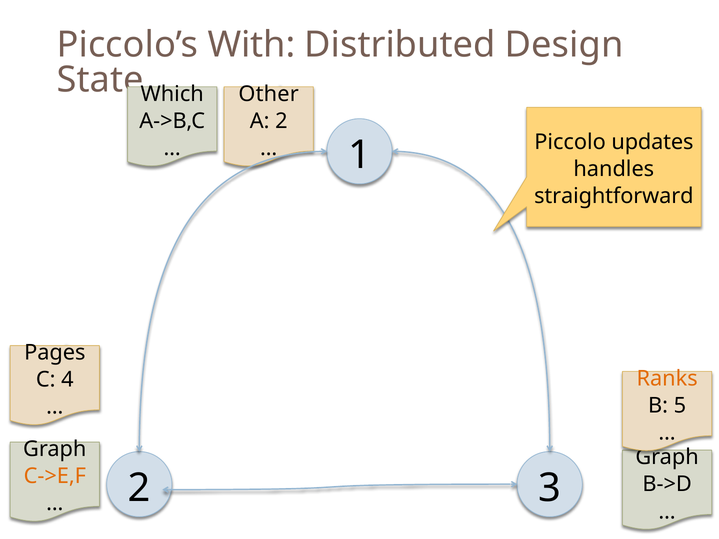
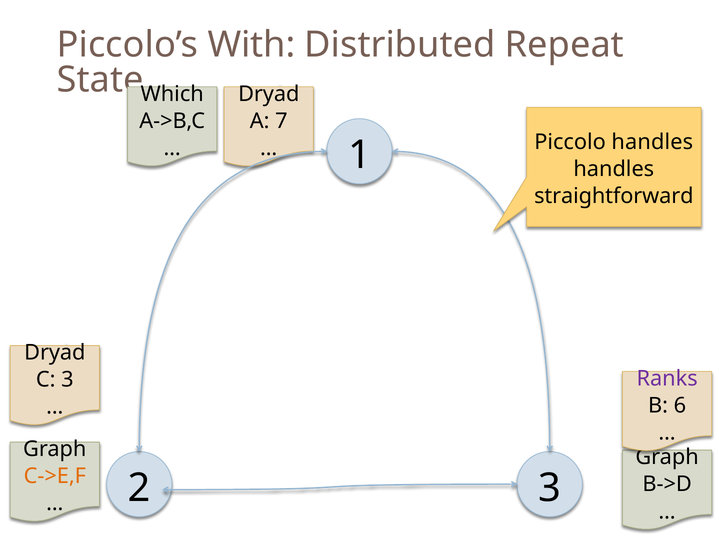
Design: Design -> Repeat (564, 45)
Other: Other -> Dryad (269, 94)
A 2: 2 -> 7 (281, 121)
Piccolo updates: updates -> handles (652, 142)
Pages: Pages -> Dryad (55, 353)
Ranks colour: orange -> purple (667, 379)
C 4: 4 -> 3 (67, 380)
5: 5 -> 6 (680, 406)
